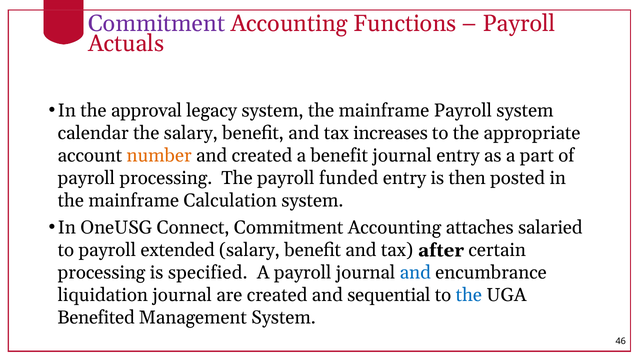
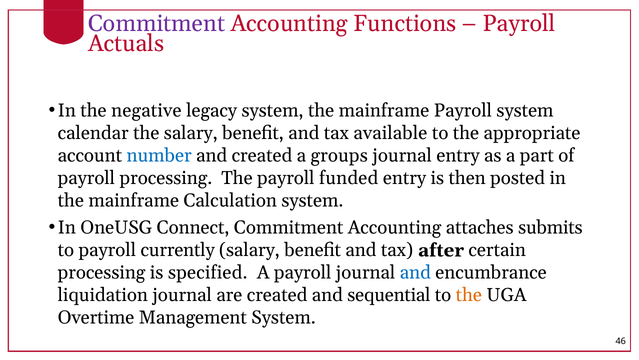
approval: approval -> negative (146, 111)
increases: increases -> available (390, 133)
number colour: orange -> blue (159, 155)
a benefit: benefit -> groups (339, 155)
salaried: salaried -> submits (550, 227)
extended: extended -> currently (178, 250)
the colour: blue -> orange (469, 295)
Benefited: Benefited -> Overtime (96, 317)
